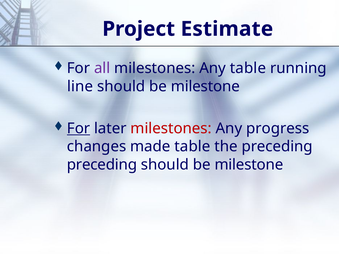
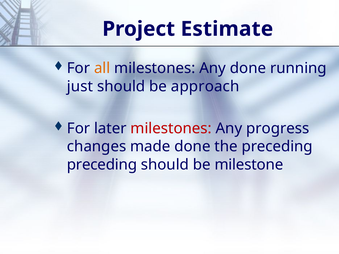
all colour: purple -> orange (102, 68)
Any table: table -> done (248, 68)
line: line -> just (80, 86)
milestone: milestone -> approach (205, 86)
For underline: present -> none (79, 129)
made table: table -> done (192, 147)
